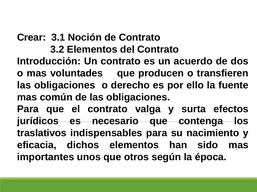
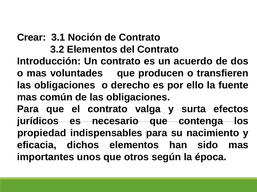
traslativos: traslativos -> propiedad (42, 134)
